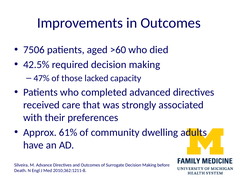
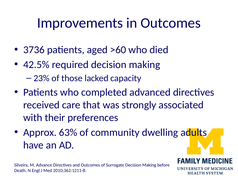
7506: 7506 -> 3736 (34, 50)
47%: 47% -> 23% (42, 78)
61%: 61% -> 63% (68, 133)
